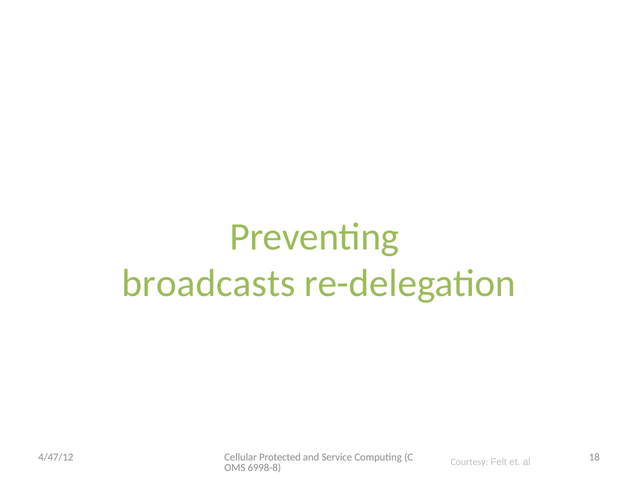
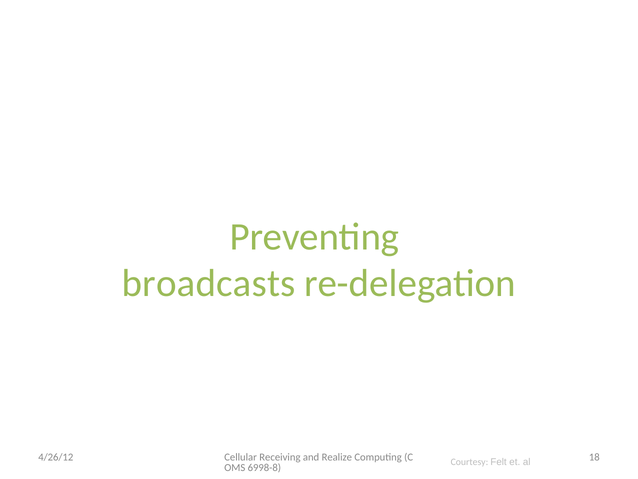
Protected: Protected -> Receiving (280, 457)
Service: Service -> Realize (337, 457)
4/47/12: 4/47/12 -> 4/26/12 (56, 457)
